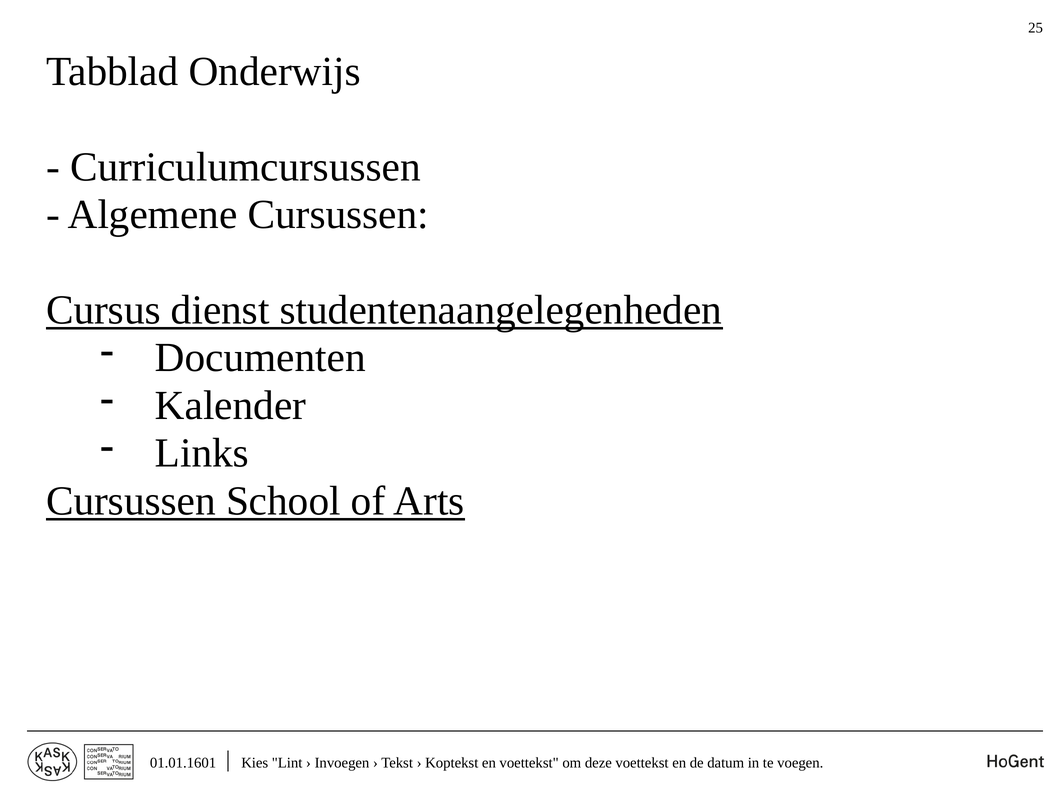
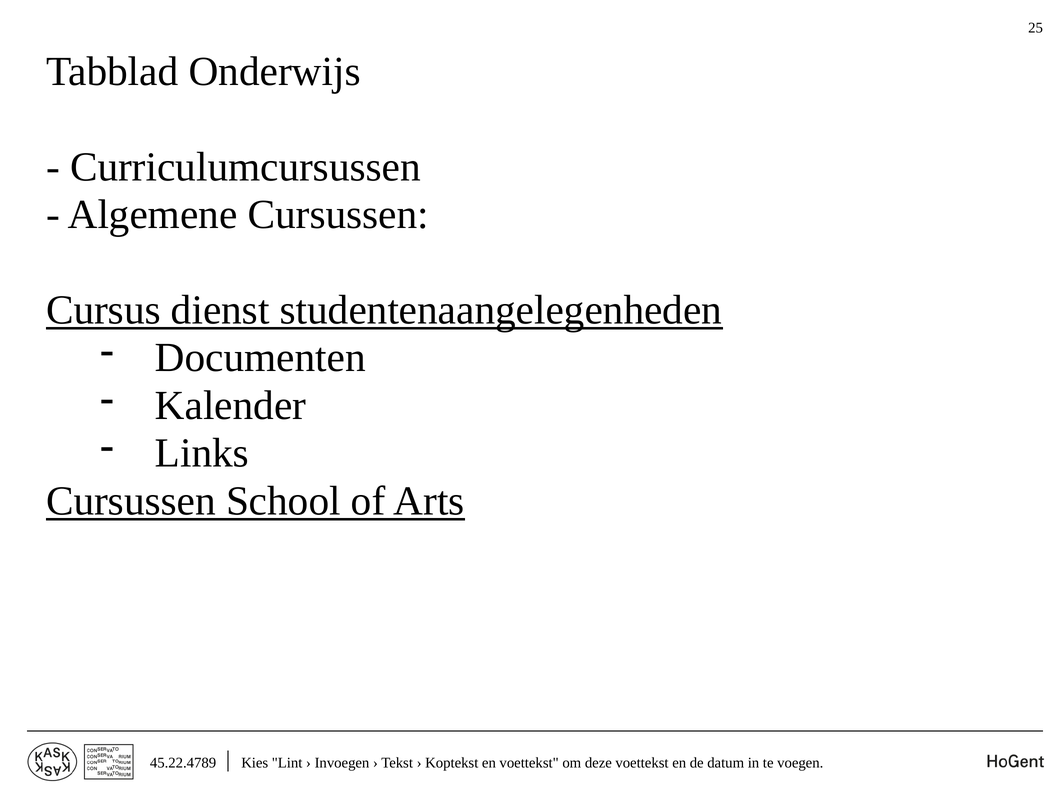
01.01.1601: 01.01.1601 -> 45.22.4789 (183, 763)
